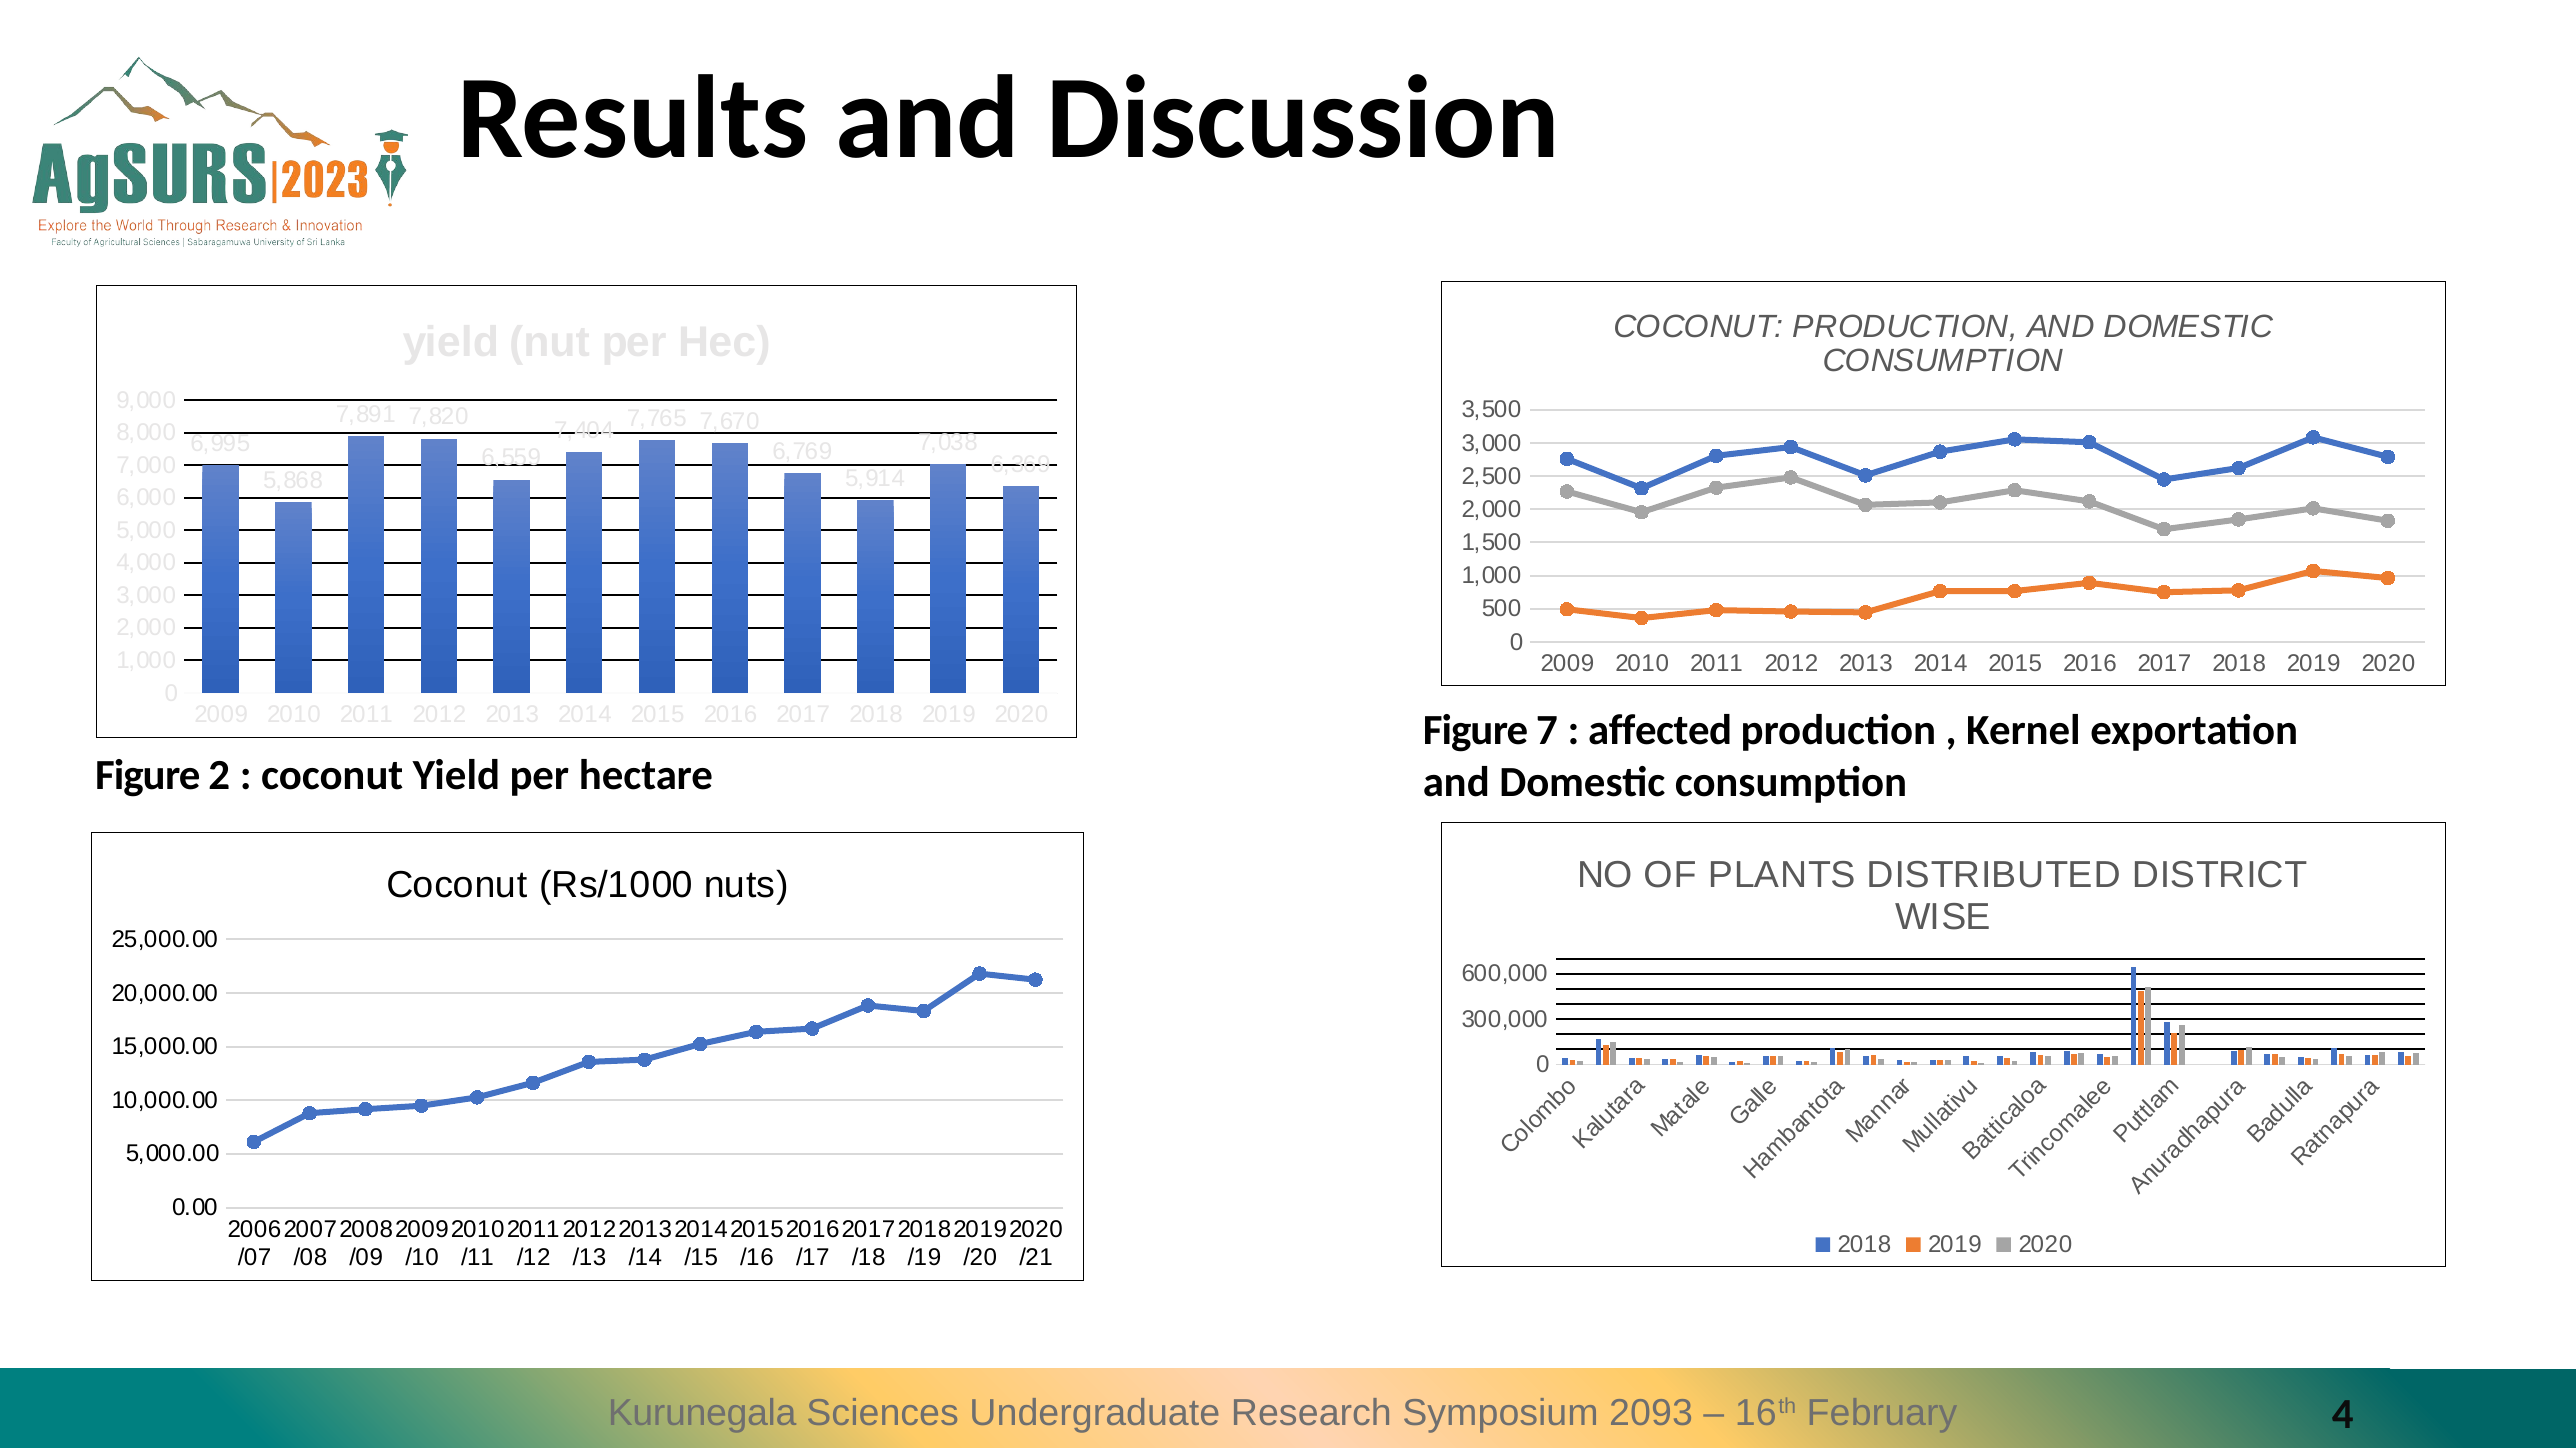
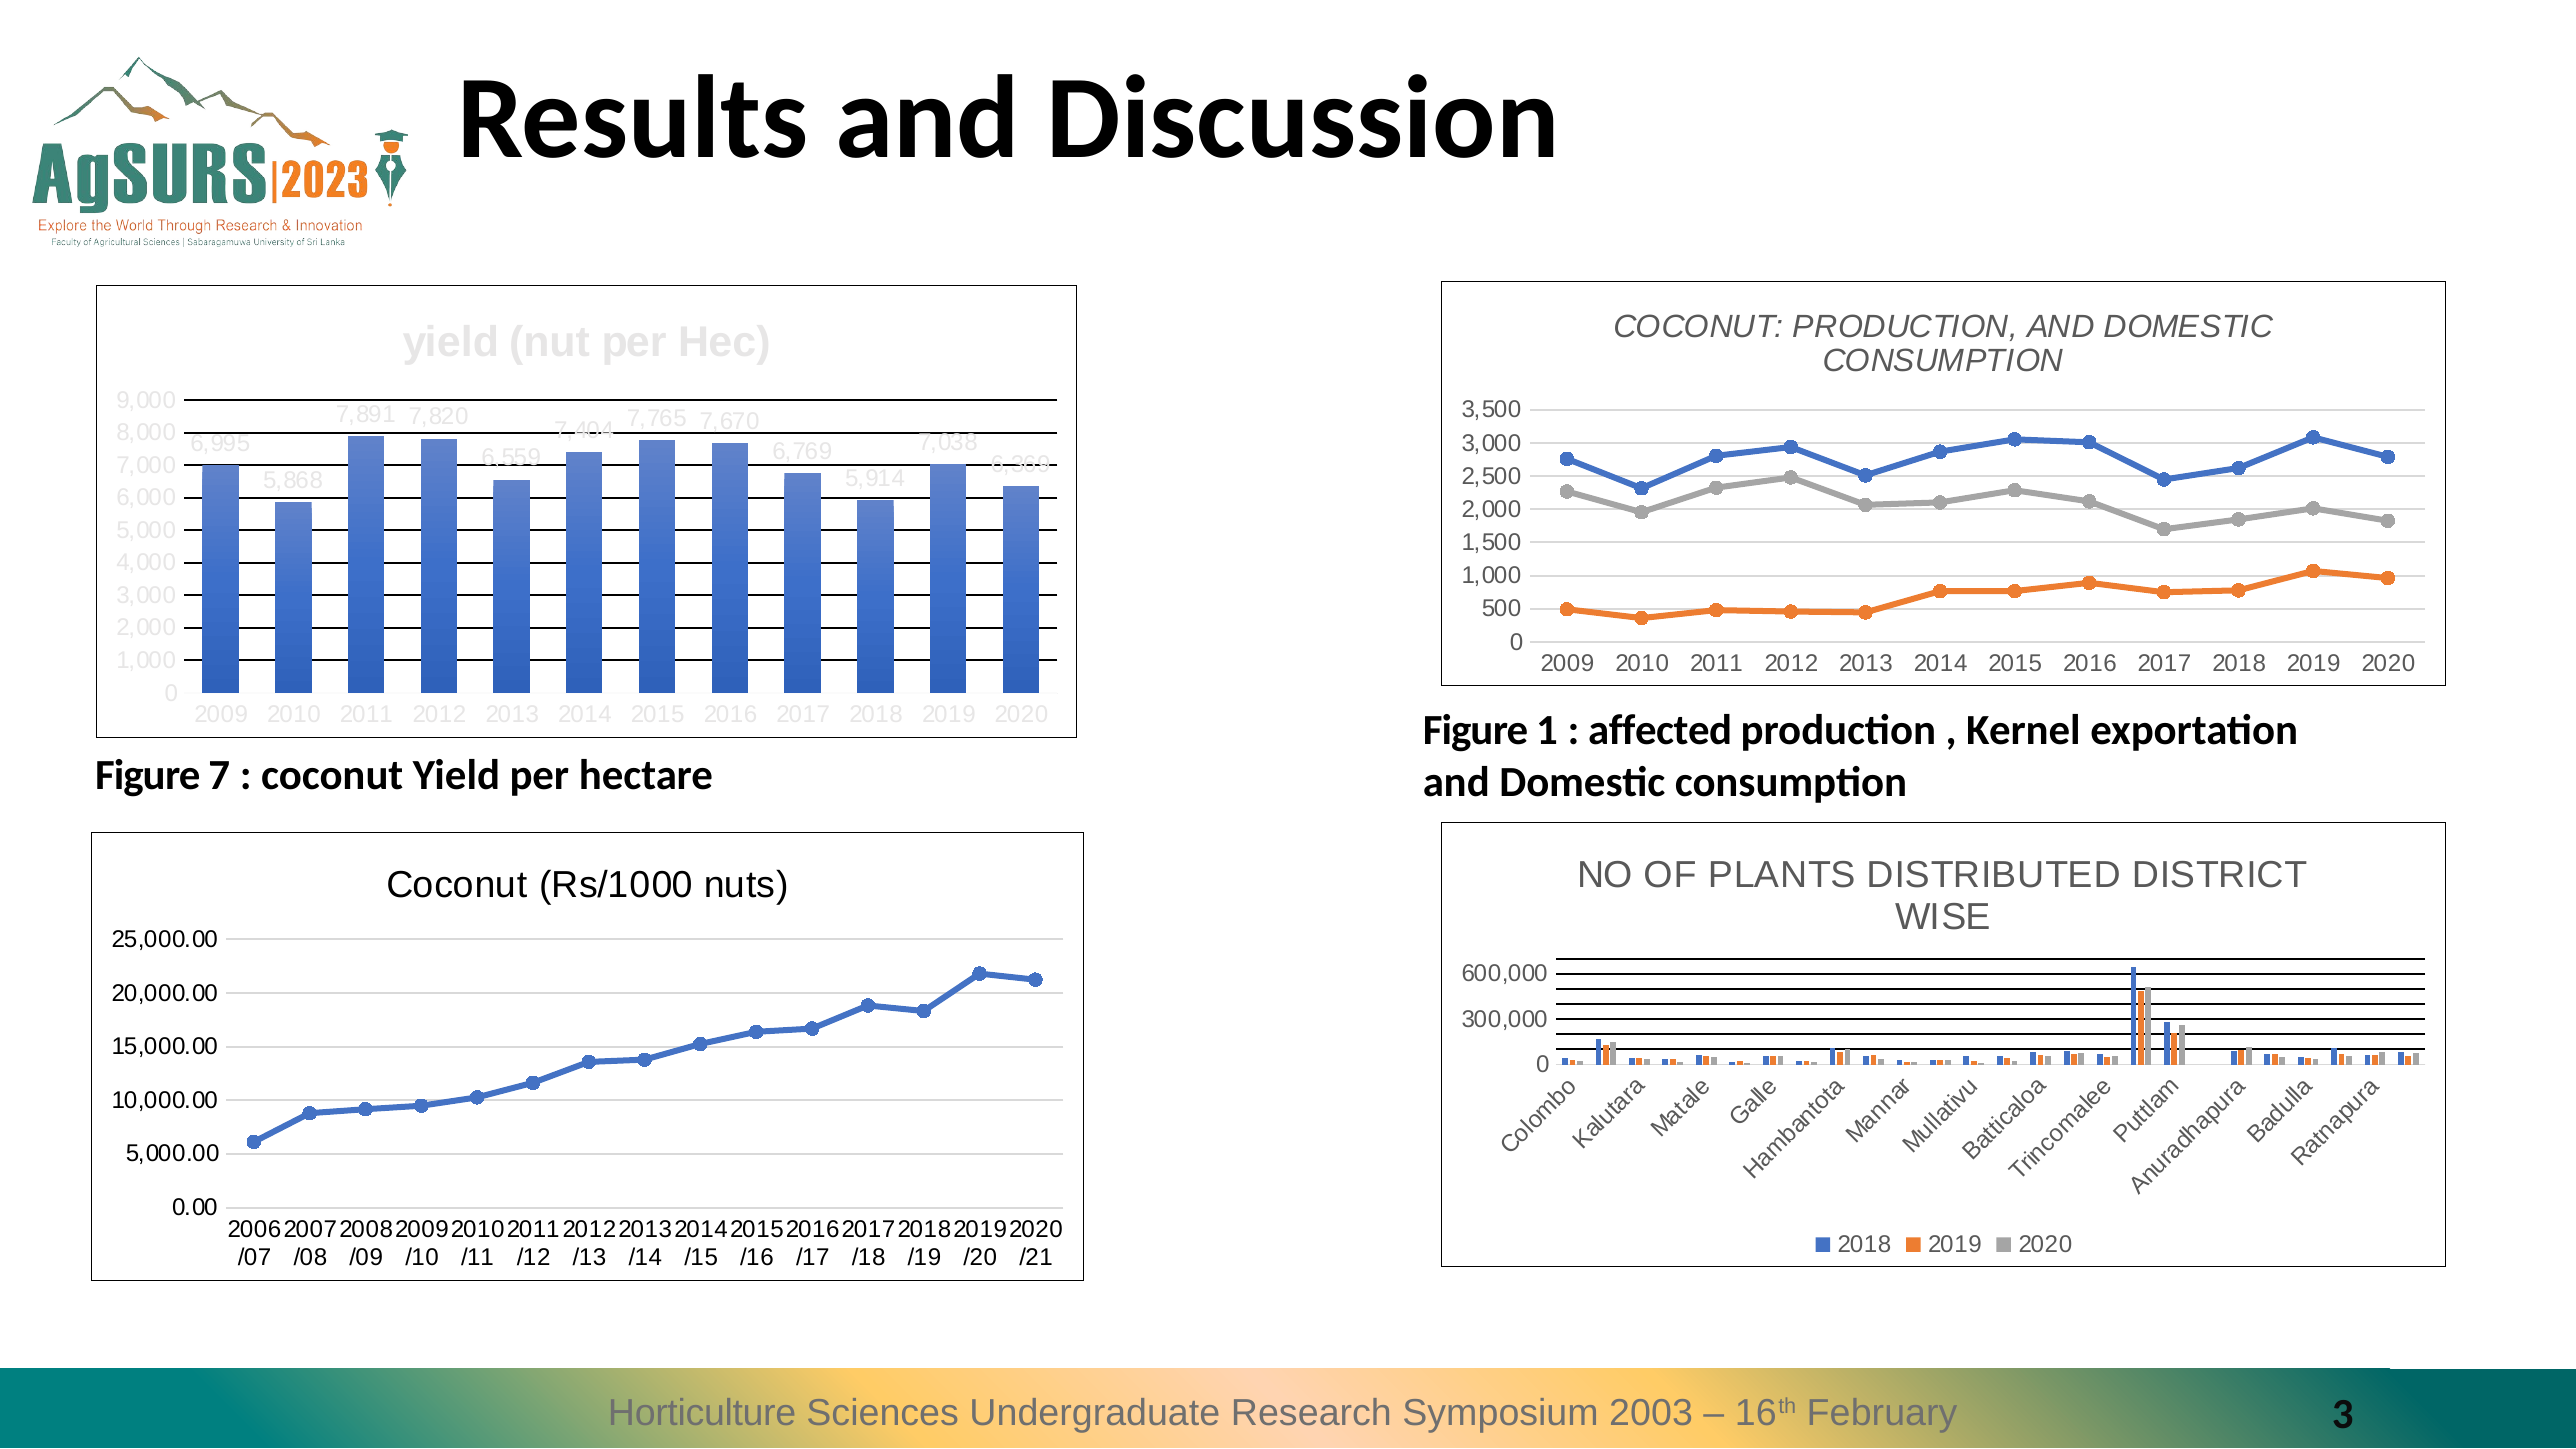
7: 7 -> 1 (1547, 730)
2: 2 -> 7 (219, 775)
Kurunegala: Kurunegala -> Horticulture (702, 1413)
2093: 2093 -> 2003 (1651, 1413)
4: 4 -> 3 (2343, 1414)
